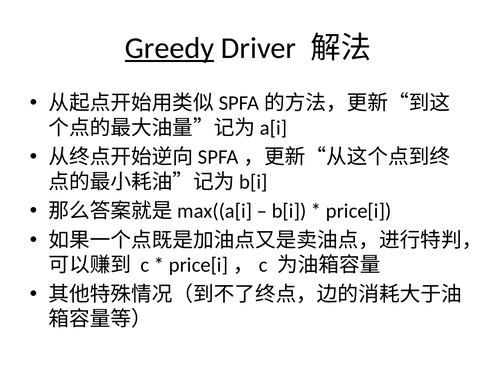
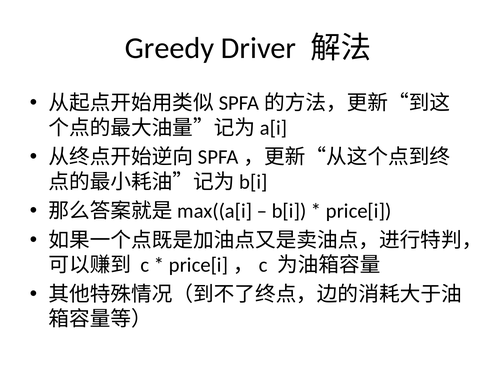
Greedy underline: present -> none (170, 48)
